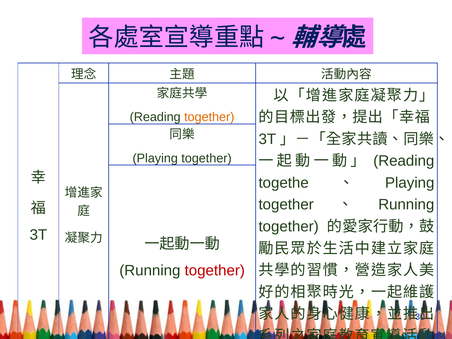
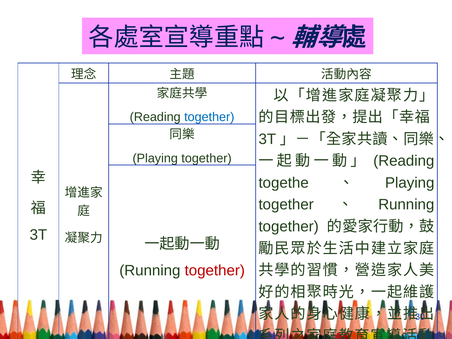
together colour: orange -> blue (209, 117)
